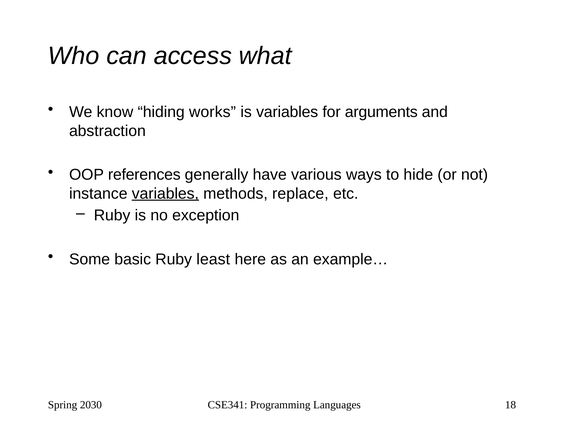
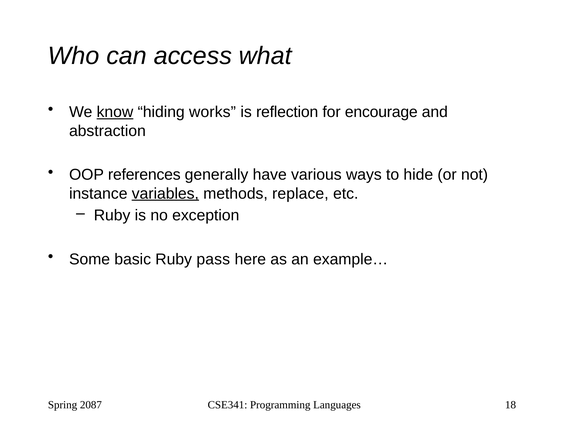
know underline: none -> present (115, 112)
is variables: variables -> reflection (287, 112)
arguments: arguments -> encourage (381, 112)
least: least -> pass (213, 259)
2030: 2030 -> 2087 (91, 405)
